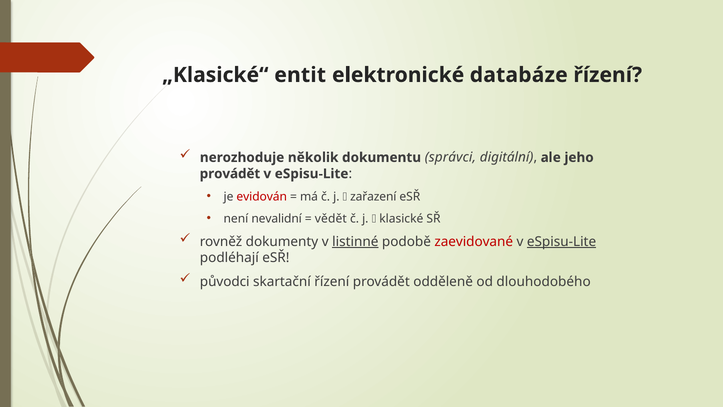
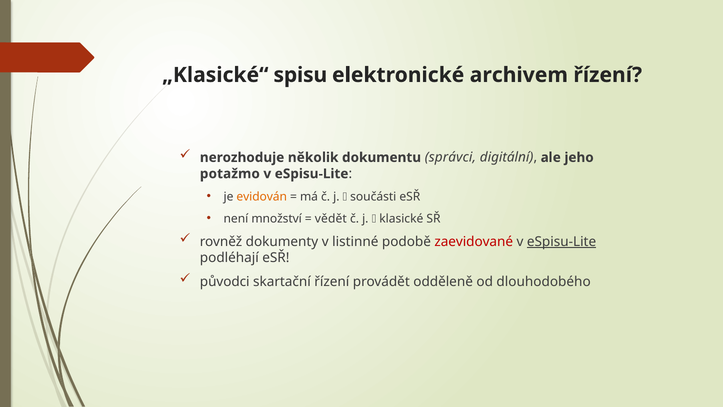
entit: entit -> spisu (300, 75)
databáze: databáze -> archivem (519, 75)
provádět: provádět -> potažmo (230, 174)
evidován colour: red -> orange (262, 196)
zařazení: zařazení -> součásti (373, 196)
nevalidní: nevalidní -> množství (277, 218)
listinné underline: present -> none (355, 241)
